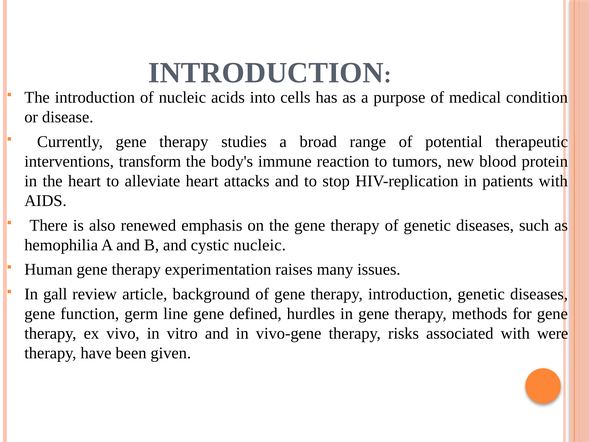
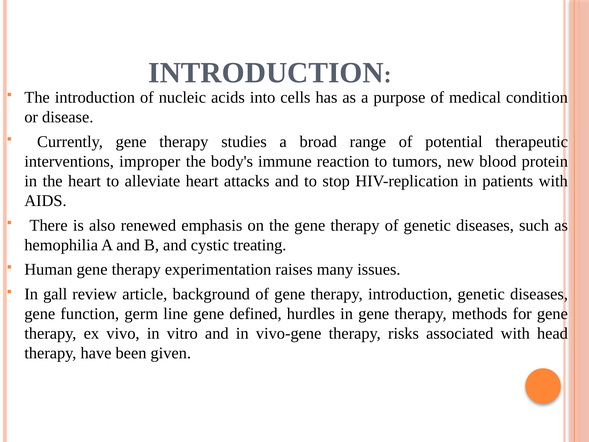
transform: transform -> improper (150, 161)
cystic nucleic: nucleic -> treating (260, 245)
were: were -> head (552, 333)
